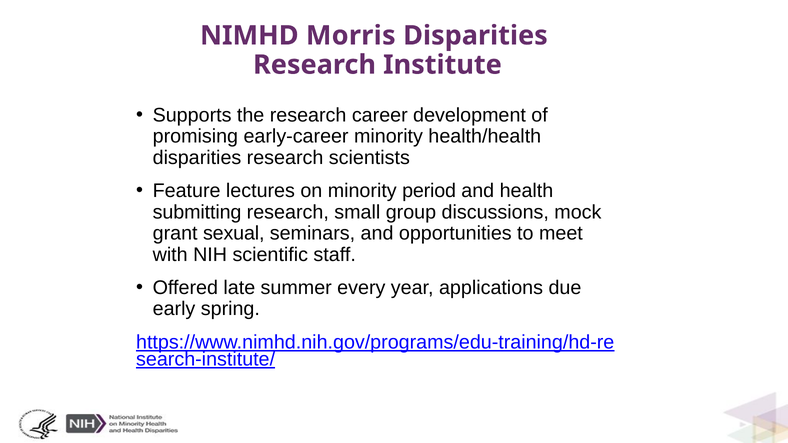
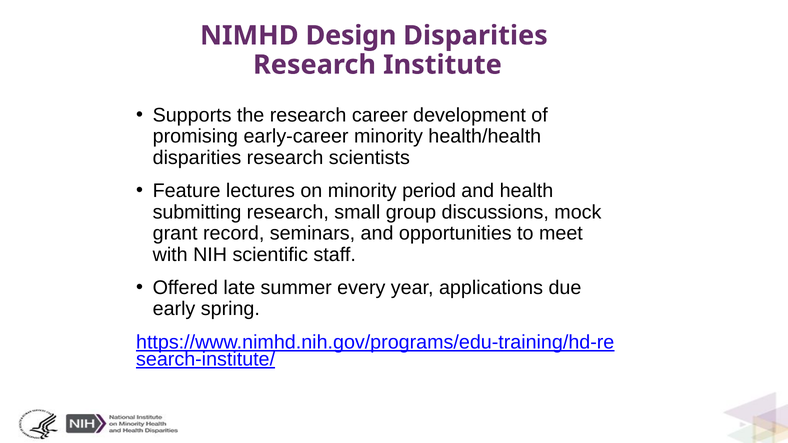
Morris: Morris -> Design (351, 36)
sexual: sexual -> record (234, 233)
